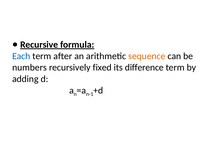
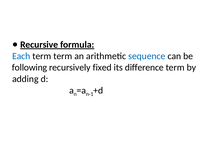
term after: after -> term (63, 56)
sequence colour: orange -> blue (147, 56)
numbers: numbers -> following (30, 68)
